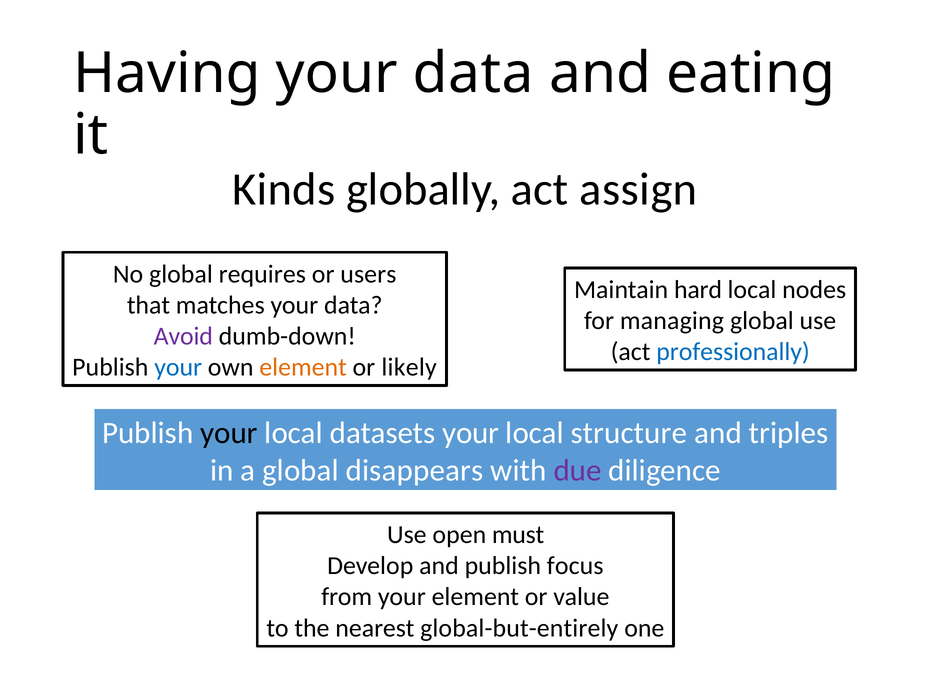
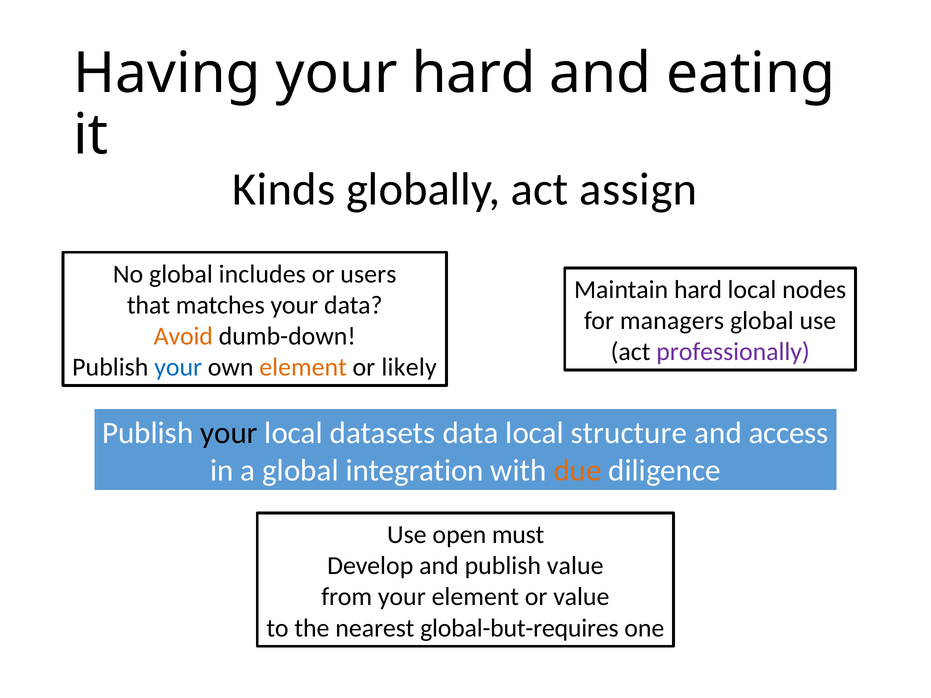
Having your data: data -> hard (474, 74)
requires: requires -> includes (262, 274)
managing: managing -> managers (672, 321)
Avoid colour: purple -> orange (183, 336)
professionally colour: blue -> purple (733, 352)
datasets your: your -> data (471, 433)
triples: triples -> access (789, 433)
disappears: disappears -> integration (415, 470)
due colour: purple -> orange (578, 470)
publish focus: focus -> value (575, 566)
global-but-entirely: global-but-entirely -> global-but-requires (519, 628)
